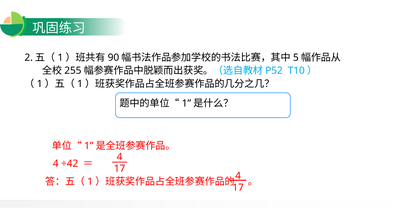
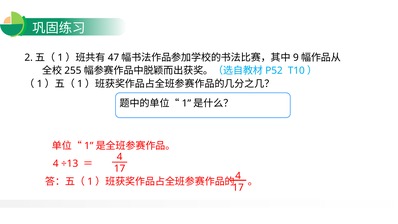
90: 90 -> 47 (113, 58)
5: 5 -> 9 (296, 58)
÷42: ÷42 -> ÷13 (70, 164)
